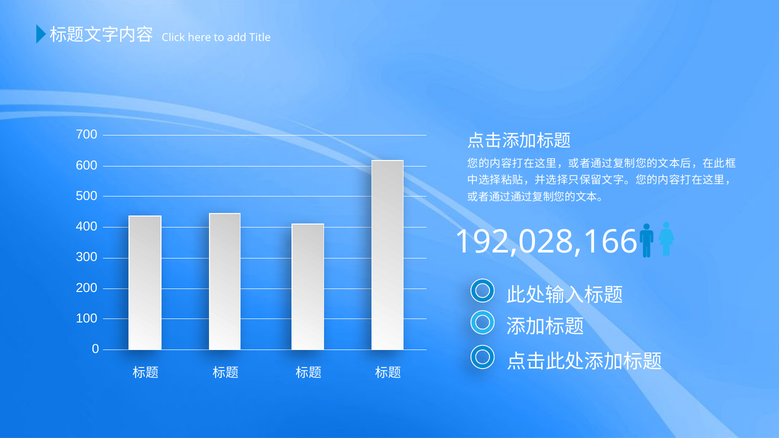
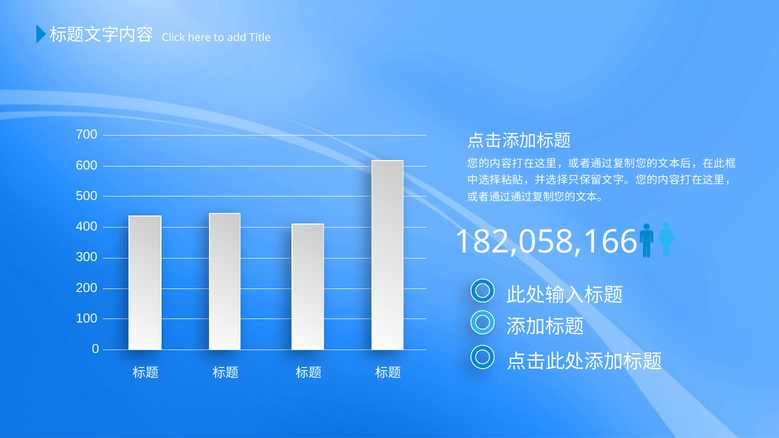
192,028,166: 192,028,166 -> 182,058,166 (546, 242)
